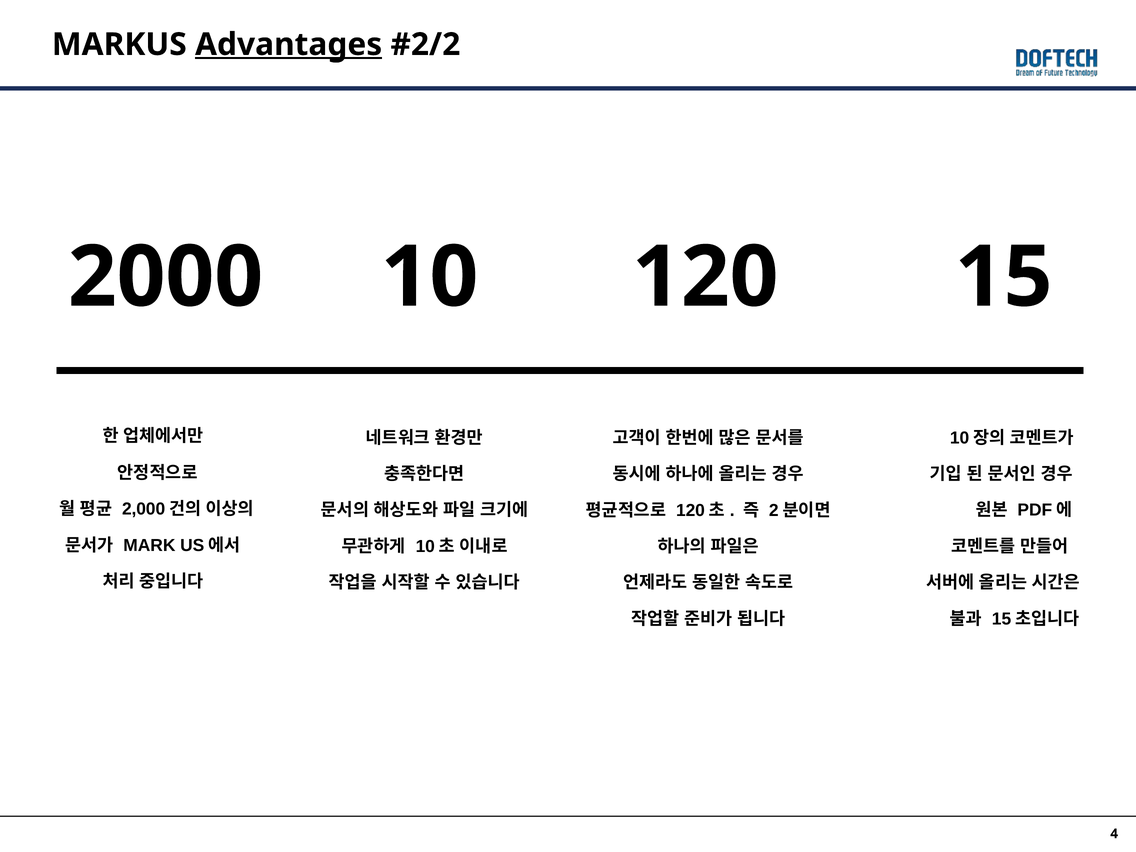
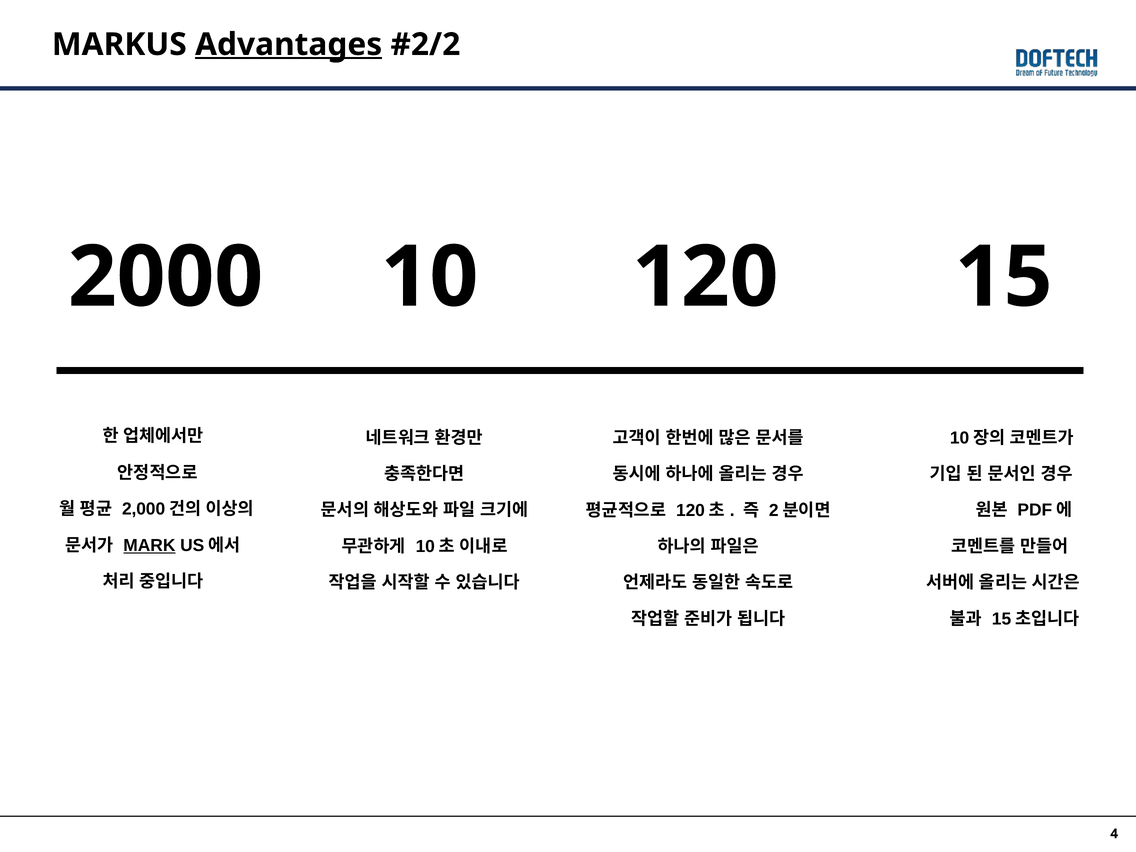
MARK underline: none -> present (149, 545)
